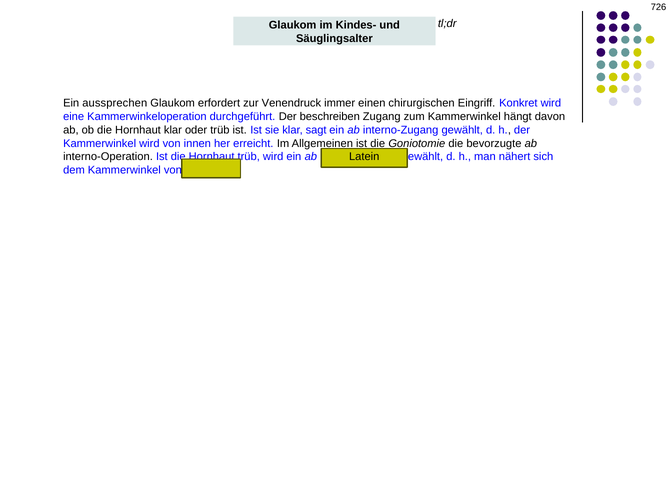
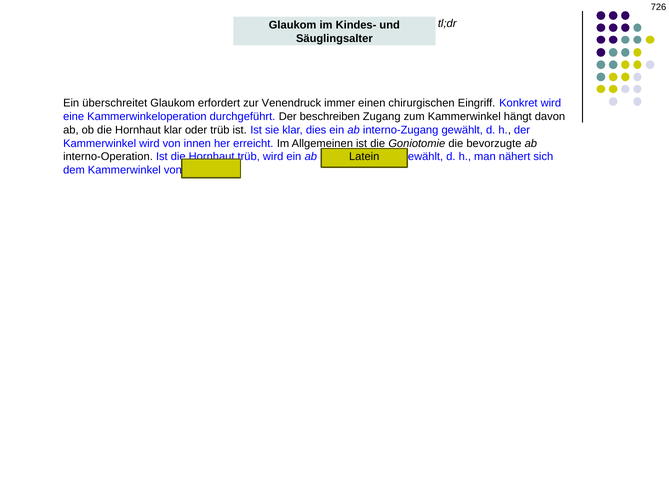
aussprechen: aussprechen -> überschreitet (115, 103)
sagt: sagt -> dies (316, 130)
